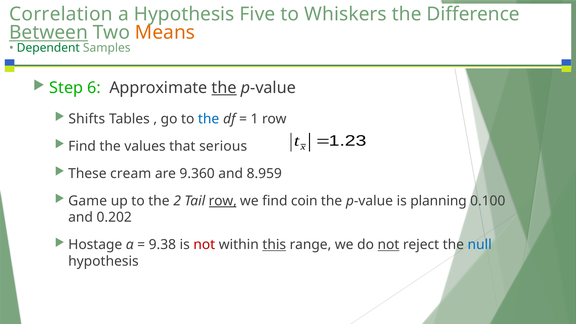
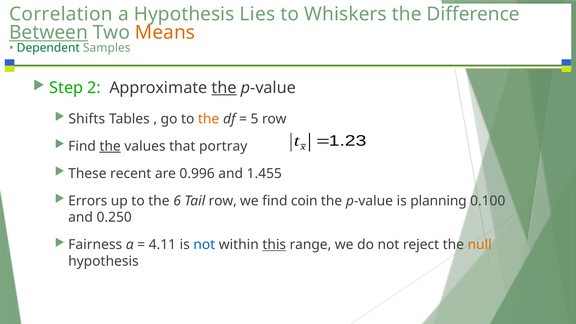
Five: Five -> Lies (257, 14)
6: 6 -> 2 (94, 88)
the colour: blue -> orange (209, 119)
1: 1 -> 5 (255, 119)
the underline: none -> present (110, 146)
serious: serious -> portray (223, 146)
cream: cream -> recent (131, 174)
9.360: 9.360 -> 0.996 (197, 174)
8.959: 8.959 -> 1.455 (264, 174)
Game: Game -> Errors (88, 201)
2: 2 -> 6 (177, 201)
row underline: present -> none (223, 201)
0.202: 0.202 -> 0.250 (114, 217)
Hostage: Hostage -> Fairness (95, 245)
9.38: 9.38 -> 4.11 (162, 245)
not colour: red -> blue (204, 245)
not underline: present -> none (388, 245)
null colour: blue -> orange (480, 245)
